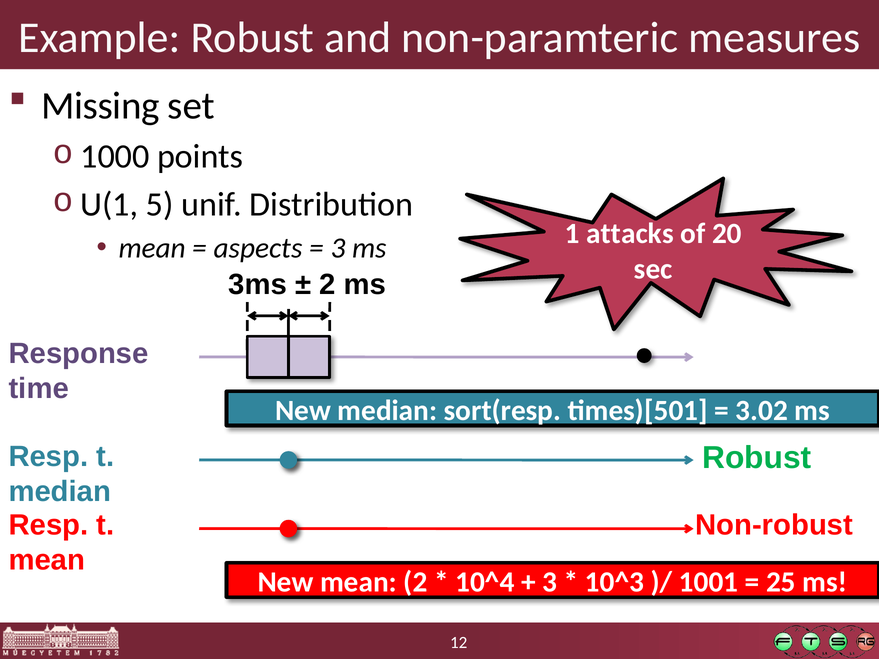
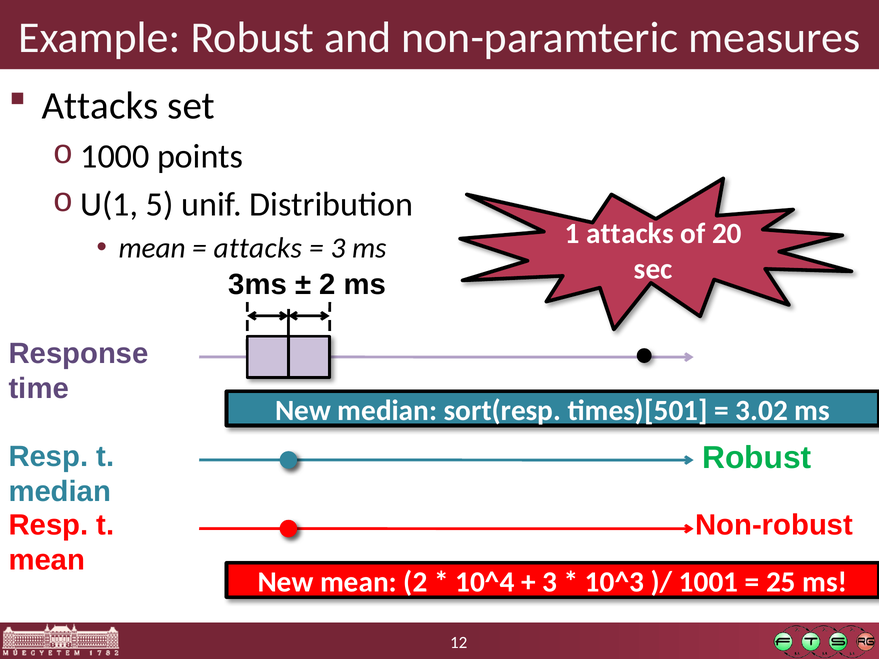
Missing: Missing -> Attacks (100, 106)
aspects: aspects -> attacks (258, 248)
